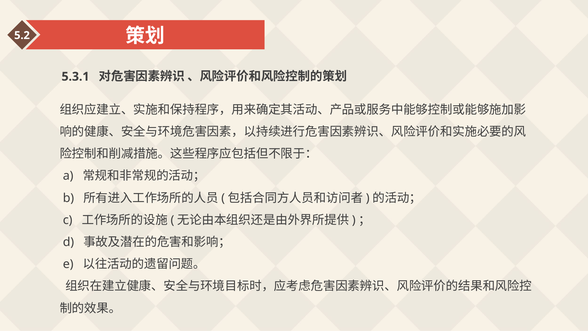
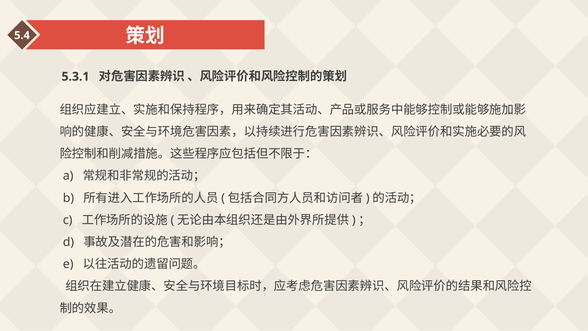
5.2: 5.2 -> 5.4 (22, 35)
